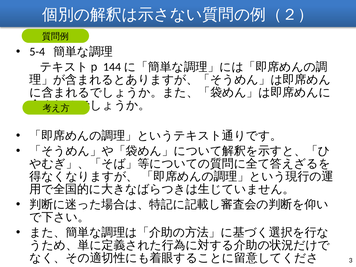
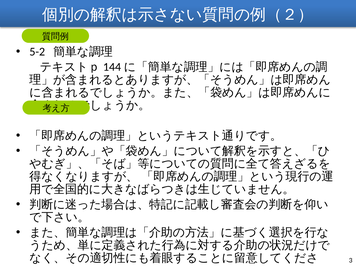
5-4: 5-4 -> 5-2 (37, 52)
